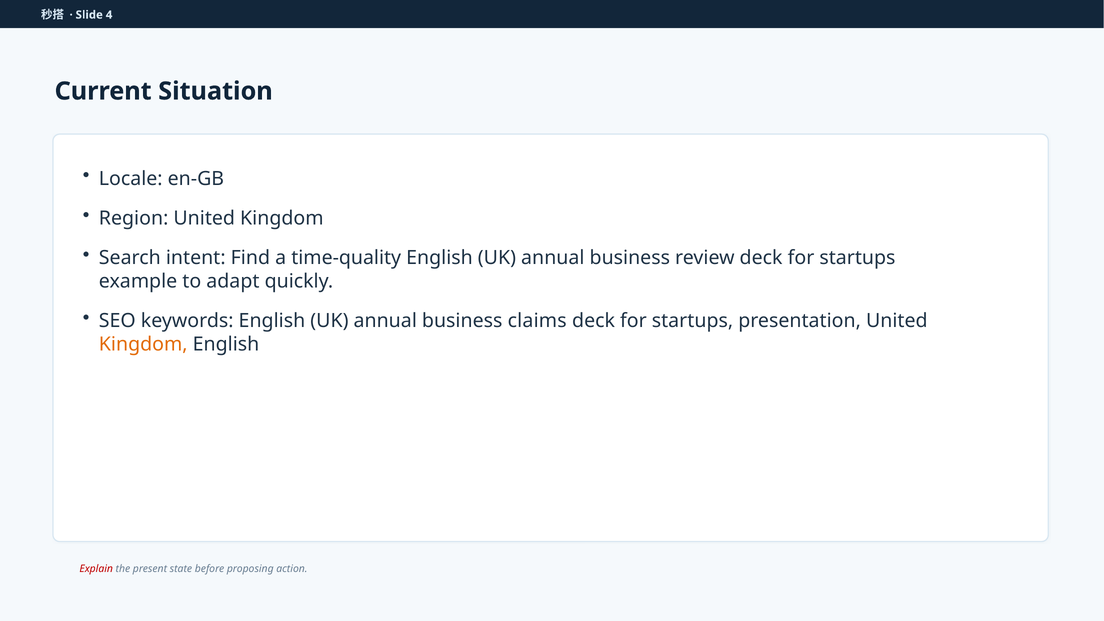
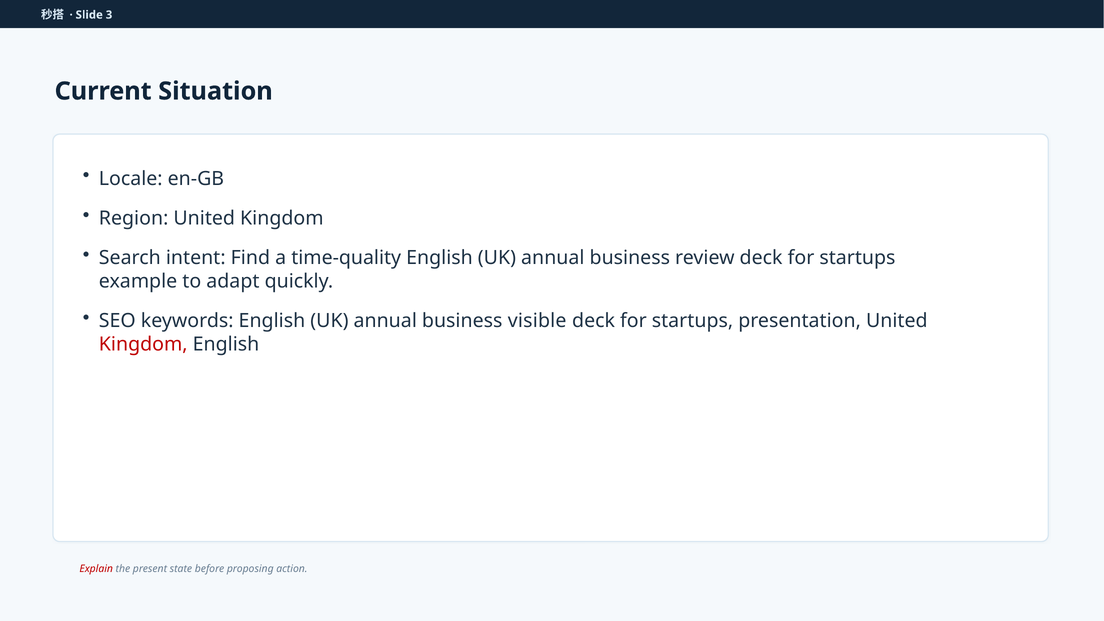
4: 4 -> 3 (109, 15)
claims: claims -> visible (537, 321)
Kingdom colour: orange -> red (143, 344)
